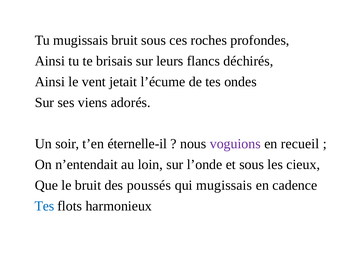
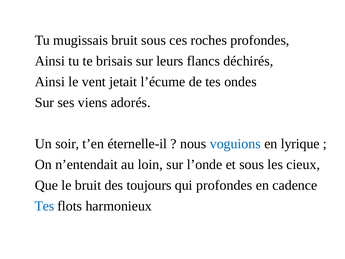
voguions colour: purple -> blue (235, 144)
recueil: recueil -> lyrique (300, 144)
poussés: poussés -> toujours (149, 185)
qui mugissais: mugissais -> profondes (224, 185)
